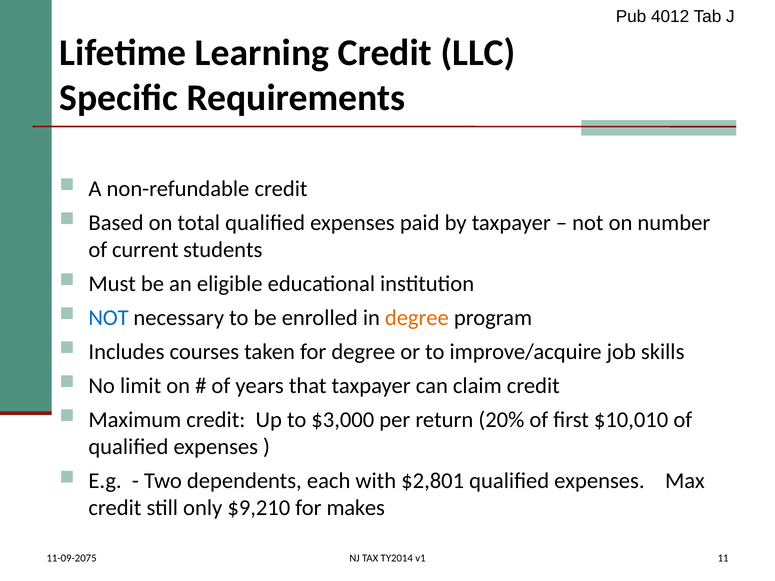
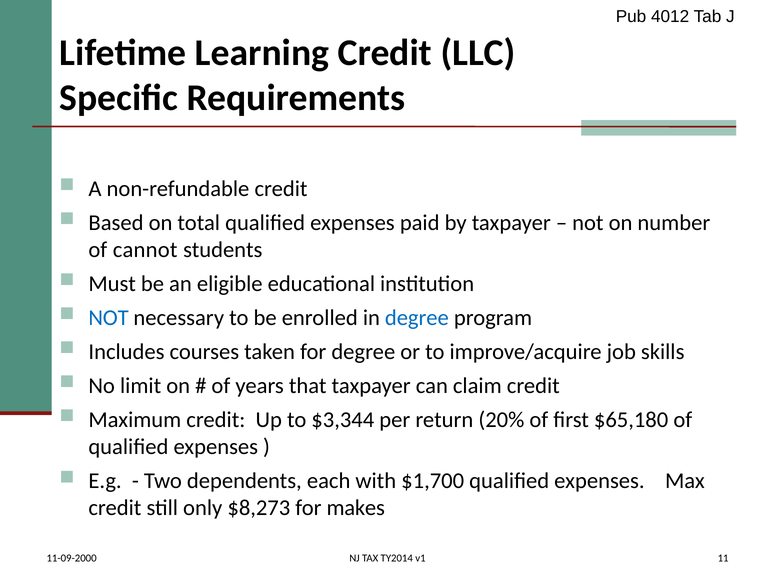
current: current -> cannot (145, 250)
degree colour: orange -> blue (417, 318)
$3,000: $3,000 -> $3,344 (343, 420)
$10,010: $10,010 -> $65,180 (631, 420)
$2,801: $2,801 -> $1,700 (433, 481)
$9,210: $9,210 -> $8,273 (259, 508)
11-09-2075: 11-09-2075 -> 11-09-2000 (72, 558)
